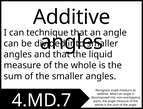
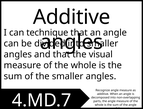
liquid: liquid -> visual (101, 54)
